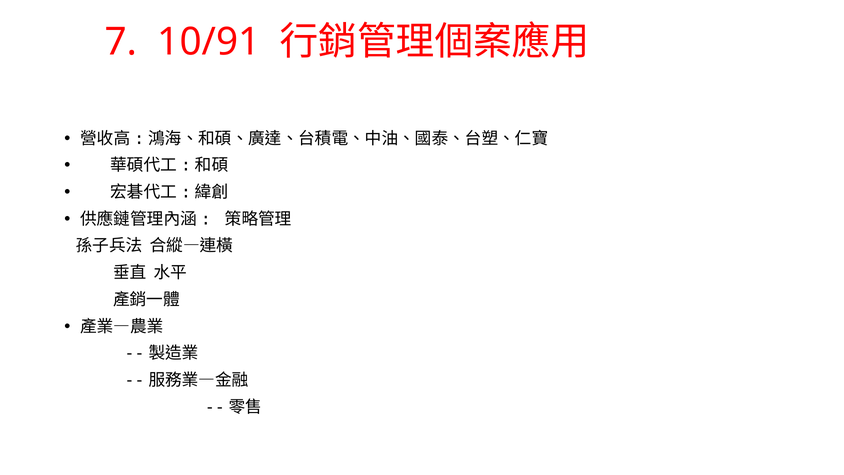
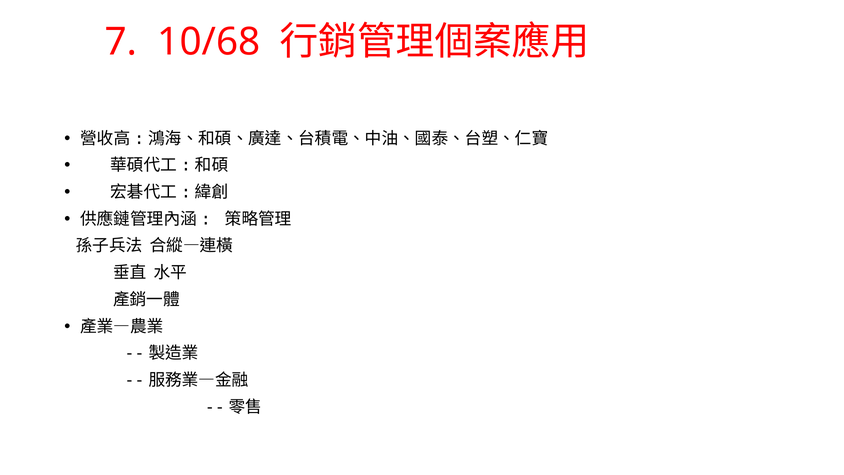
10/91: 10/91 -> 10/68 (209, 42)
